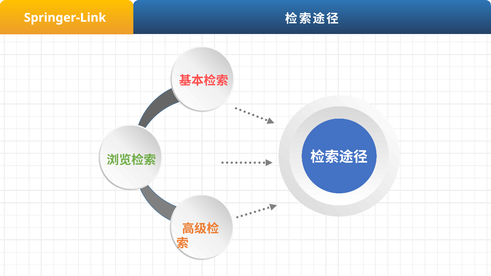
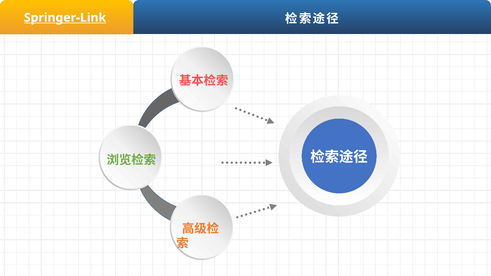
Springer-Link underline: none -> present (65, 18)
